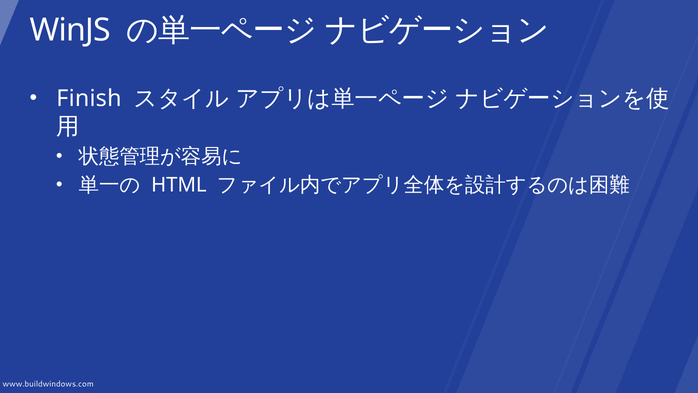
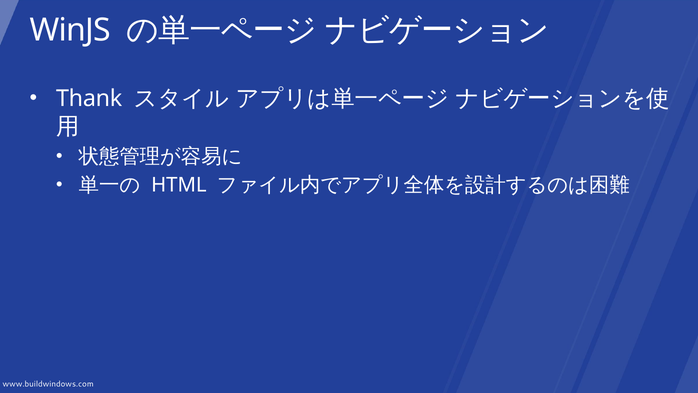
Finish: Finish -> Thank (89, 99)
